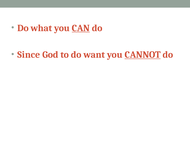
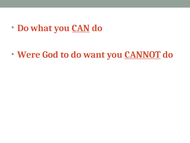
Since: Since -> Were (29, 55)
